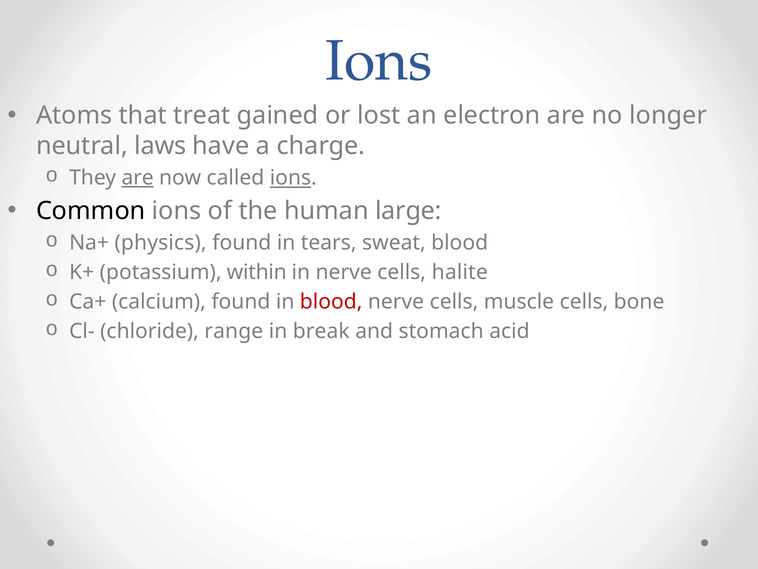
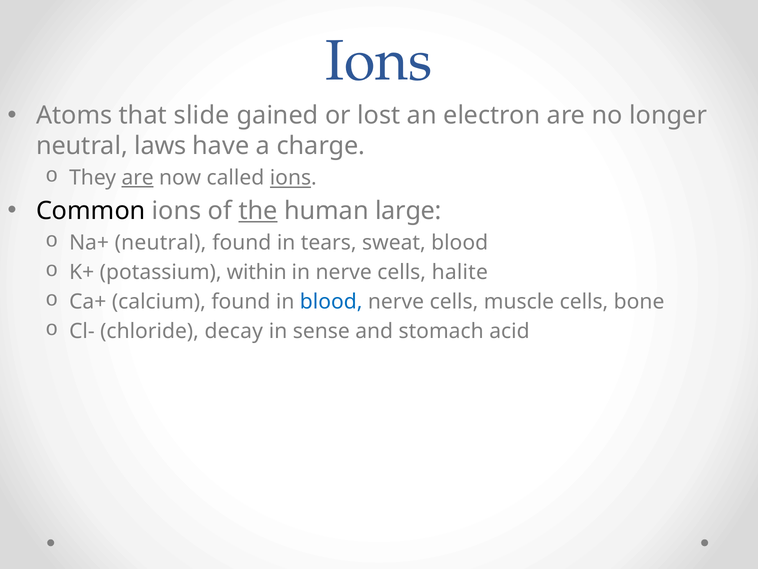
treat: treat -> slide (202, 115)
the underline: none -> present (258, 211)
Na+ physics: physics -> neutral (161, 242)
blood colour: red -> blue (331, 301)
range: range -> decay (234, 331)
break: break -> sense (321, 331)
